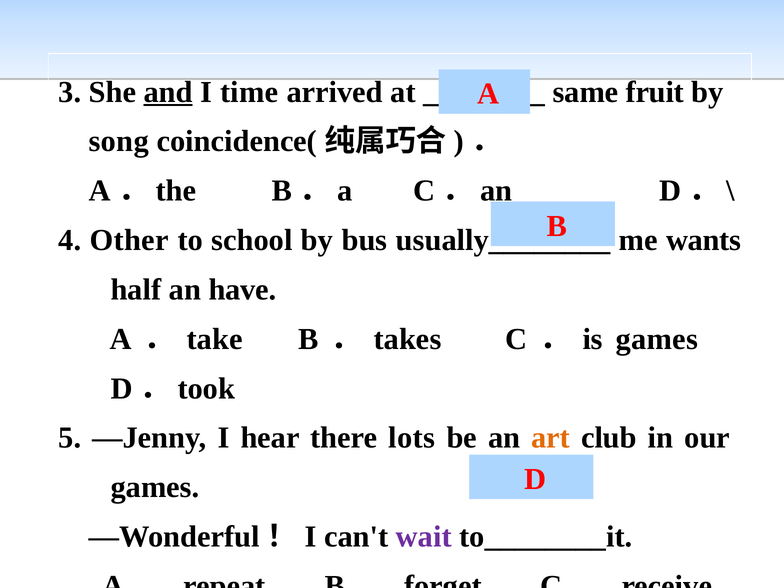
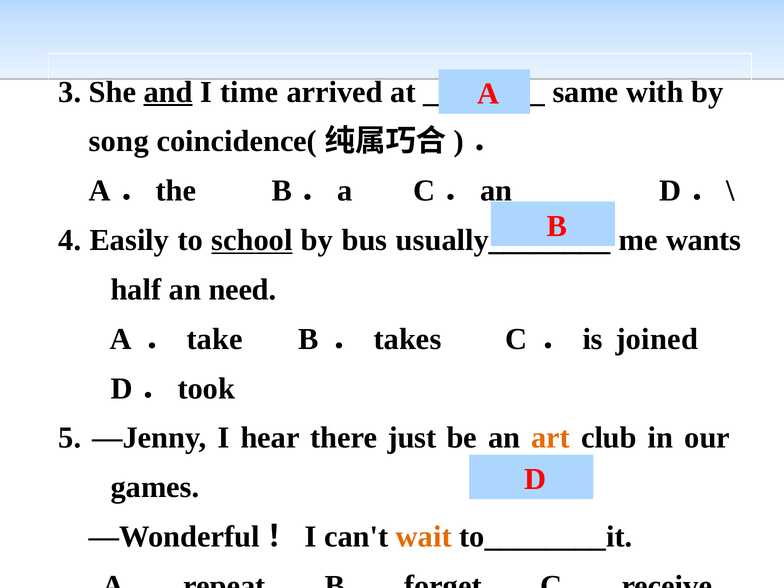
fruit: fruit -> with (655, 92)
Other: Other -> Easily (129, 240)
school underline: none -> present (252, 240)
have: have -> need (242, 290)
games: games -> joined (657, 339)
lots: lots -> just (412, 438)
wait colour: purple -> orange (424, 537)
